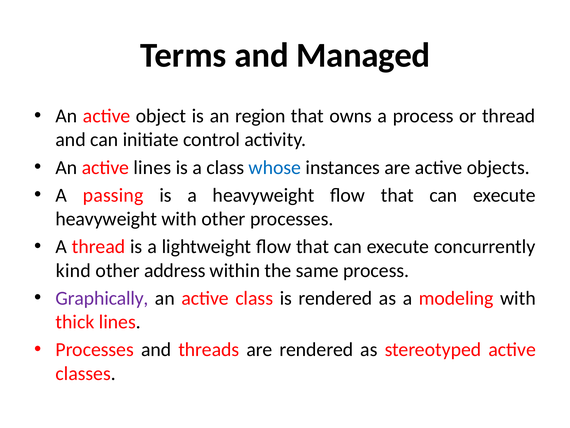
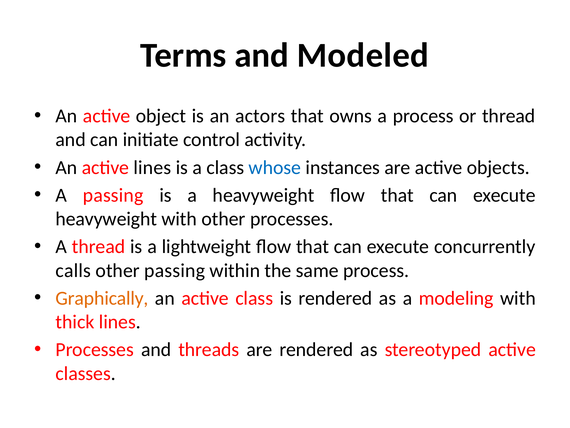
Managed: Managed -> Modeled (363, 55)
region: region -> actors (260, 116)
kind: kind -> calls (73, 270)
other address: address -> passing (175, 270)
Graphically colour: purple -> orange (102, 298)
